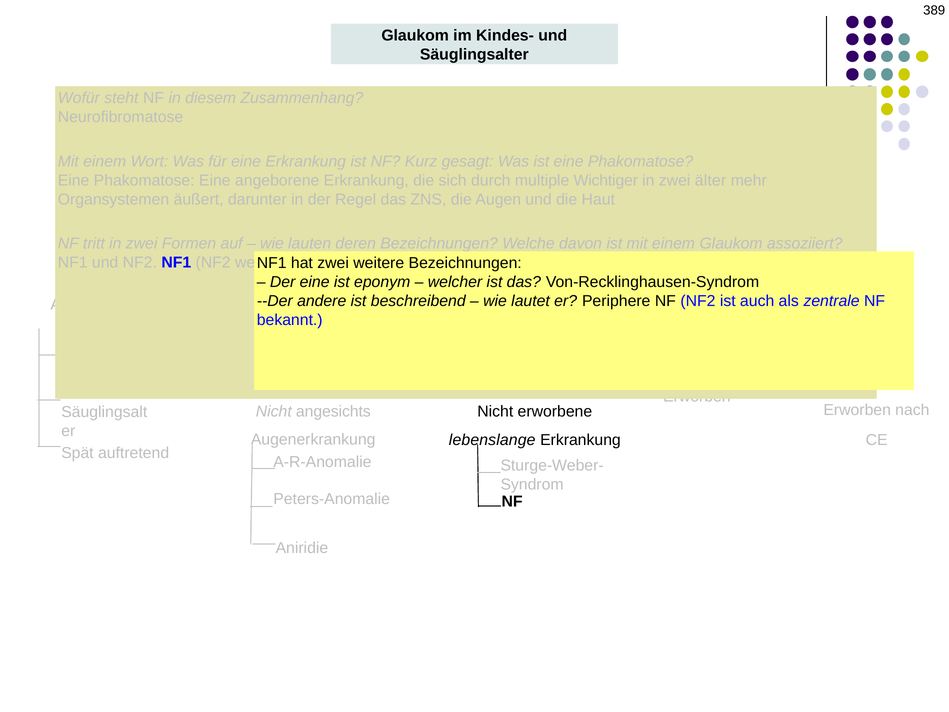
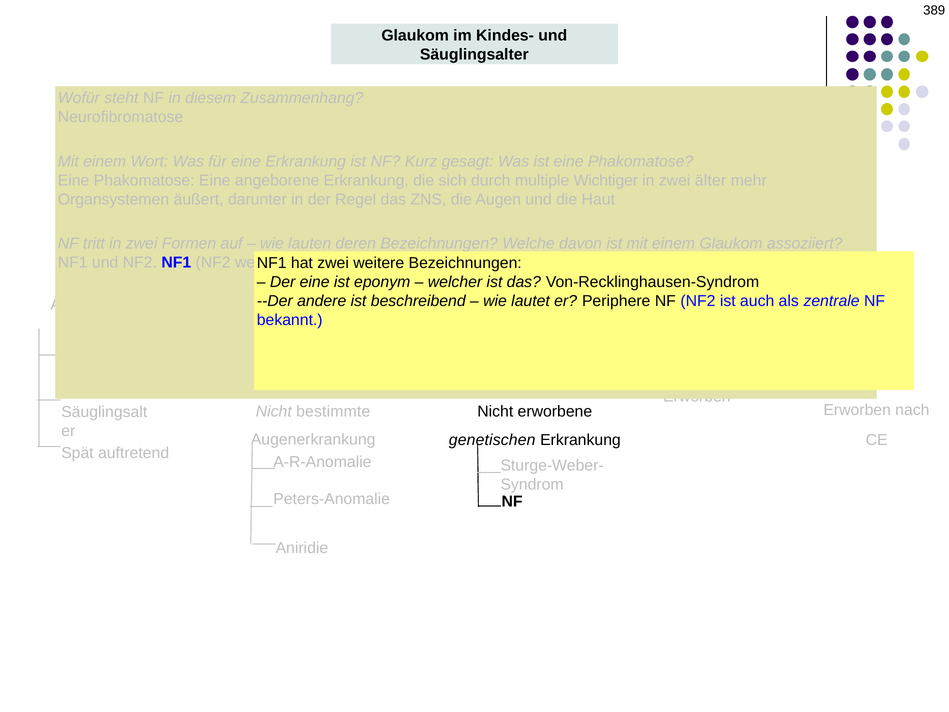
angesichts: angesichts -> bestimmte (333, 411)
lebenslange: lebenslange -> genetischen (492, 440)
